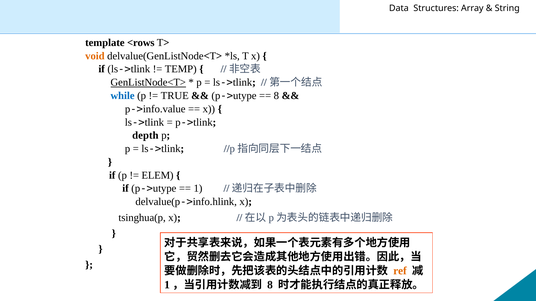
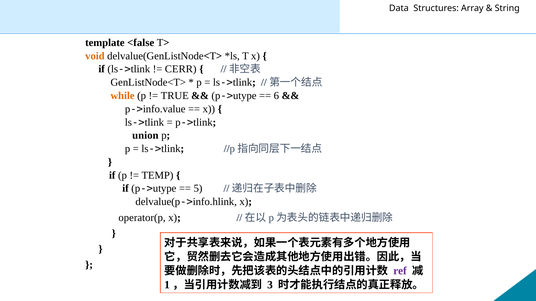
<rows: <rows -> <false (141, 43)
TEMP: TEMP -> CERR (181, 69)
GenListNode<T> underline: present -> none (148, 83)
while colour: blue -> orange (123, 96)
8: 8 -> 6 (276, 96)
depth: depth -> union (145, 136)
ELEM: ELEM -> TEMP (157, 176)
1: 1 -> 5 (198, 189)
tsinghua(p: tsinghua(p -> operator(p (142, 218)
ref colour: orange -> purple (400, 271)
8: 8 -> 3 (270, 285)
